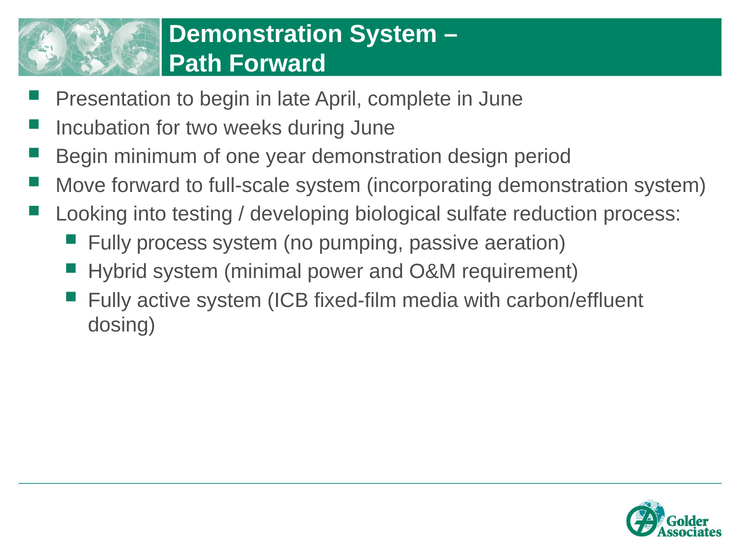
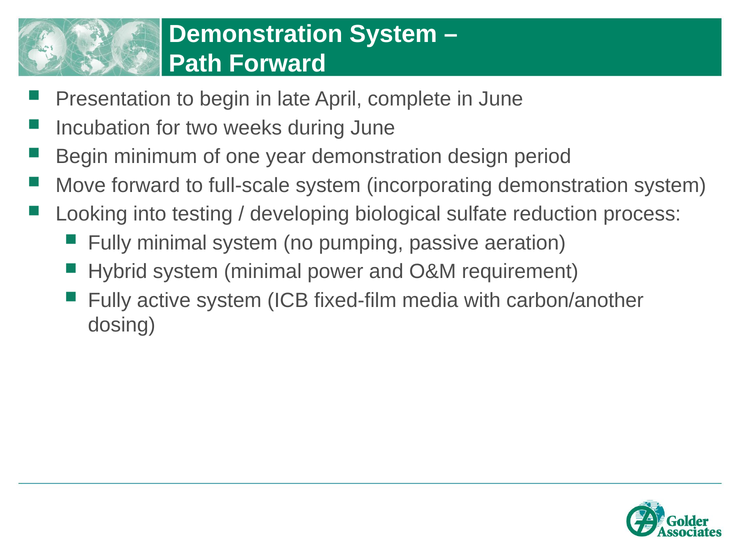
Fully process: process -> minimal (172, 243)
carbon/effluent: carbon/effluent -> carbon/another (575, 300)
